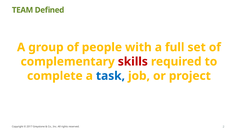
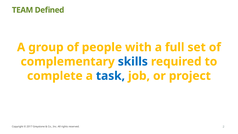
skills colour: red -> blue (133, 62)
